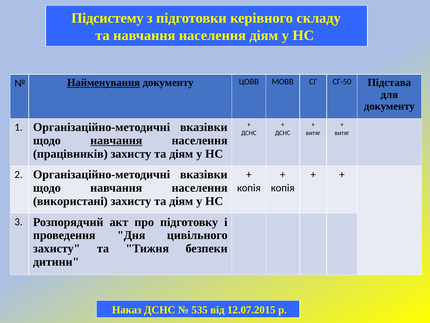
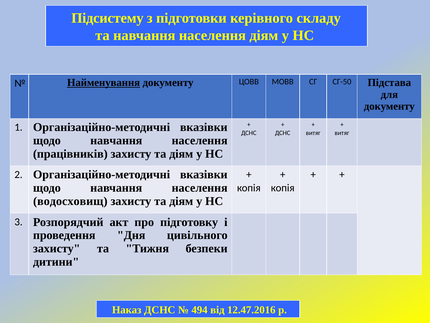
навчання underline: present -> none (116, 140)
використані: використані -> водосховищ (70, 201)
535: 535 -> 494 (200, 309)
12.07.2015: 12.07.2015 -> 12.47.2016 (251, 309)
